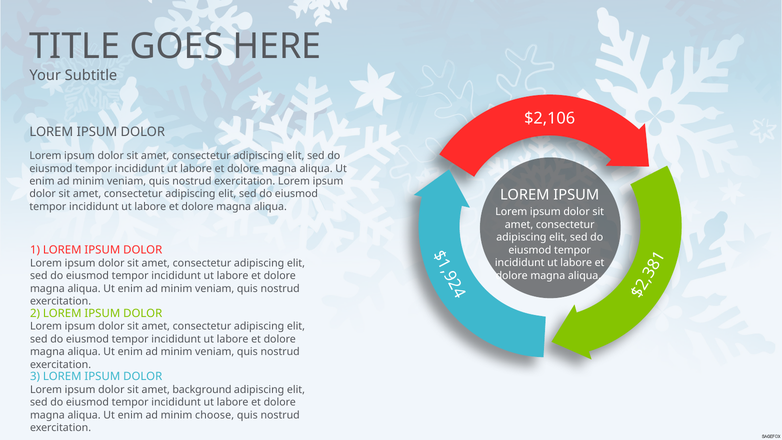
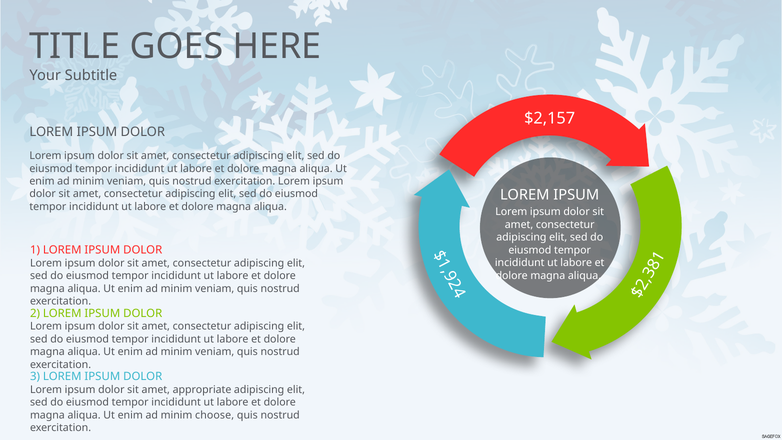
$2,106: $2,106 -> $2,157 (550, 118)
background: background -> appropriate (202, 389)
